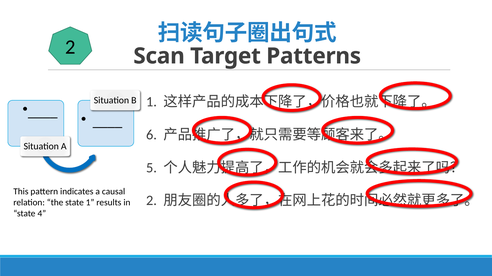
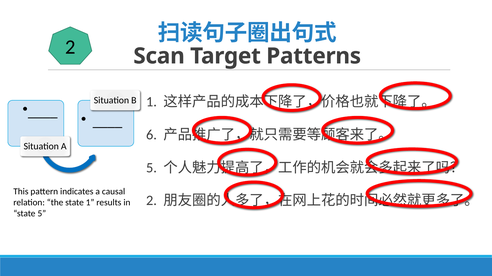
state 4: 4 -> 5 (42, 214)
